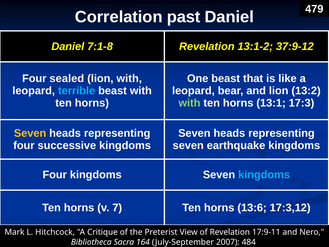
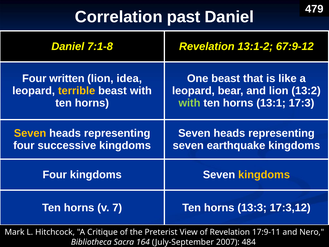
37:9-12: 37:9-12 -> 67:9-12 (295, 46)
sealed: sealed -> written (67, 79)
lion with: with -> idea (129, 79)
terrible colour: light blue -> yellow (77, 91)
kingdoms colour: light blue -> yellow (264, 175)
13:6: 13:6 -> 13:3 (252, 208)
